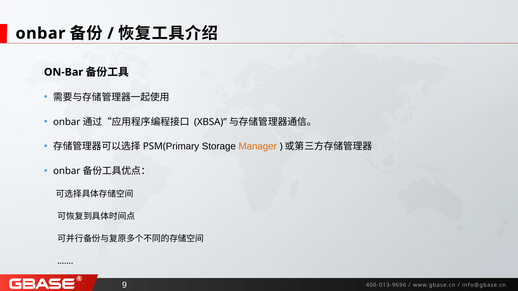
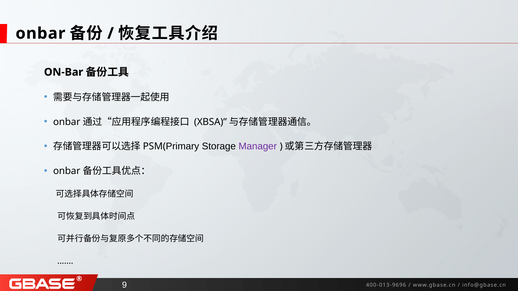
Manager colour: orange -> purple (258, 147)
